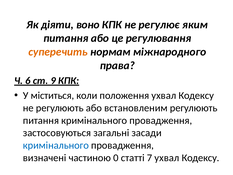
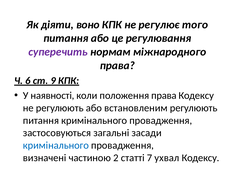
яким: яким -> того (195, 25)
суперечить colour: orange -> purple (58, 52)
міститься: міститься -> наявності (52, 95)
положення ухвал: ухвал -> права (164, 95)
0: 0 -> 2 (116, 158)
